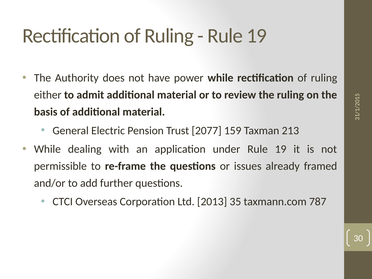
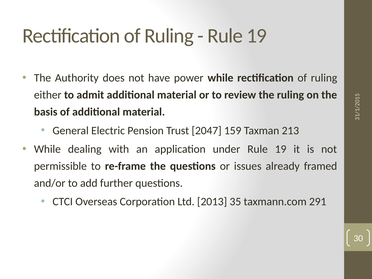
2077: 2077 -> 2047 (207, 131)
787: 787 -> 291 (318, 202)
